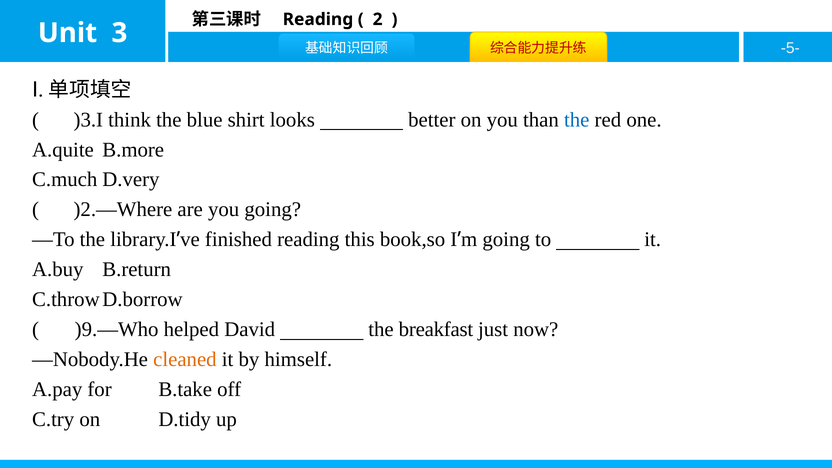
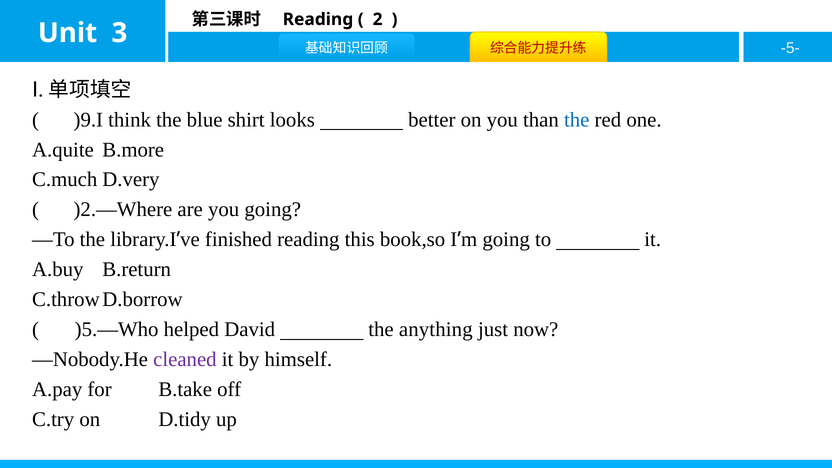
)3.I: )3.I -> )9.I (88, 120)
)9.—Who: )9.—Who -> )5.—Who (117, 329)
breakfast: breakfast -> anything (436, 329)
cleaned colour: orange -> purple (185, 359)
